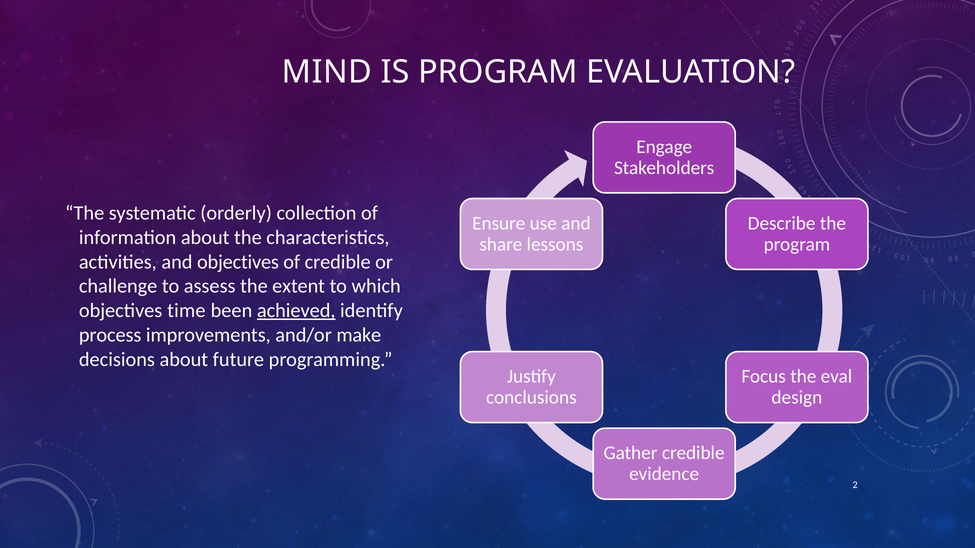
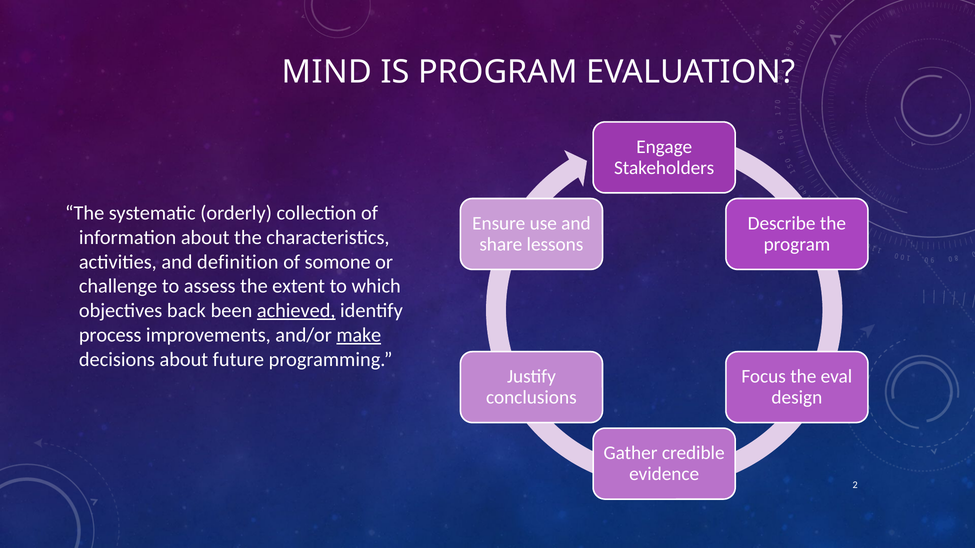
and objectives: objectives -> definition (238, 262)
of credible: credible -> somone (338, 262)
time: time -> back (186, 311)
make underline: none -> present (359, 335)
